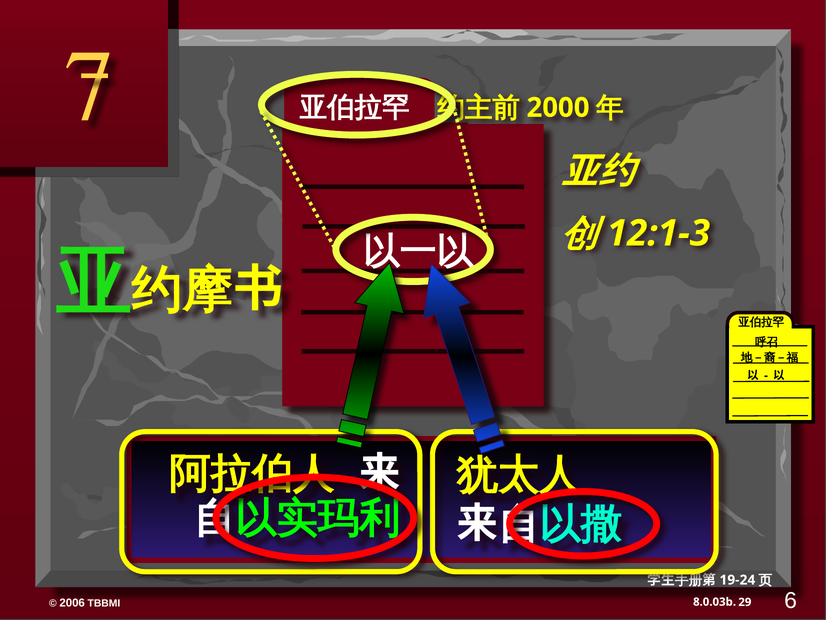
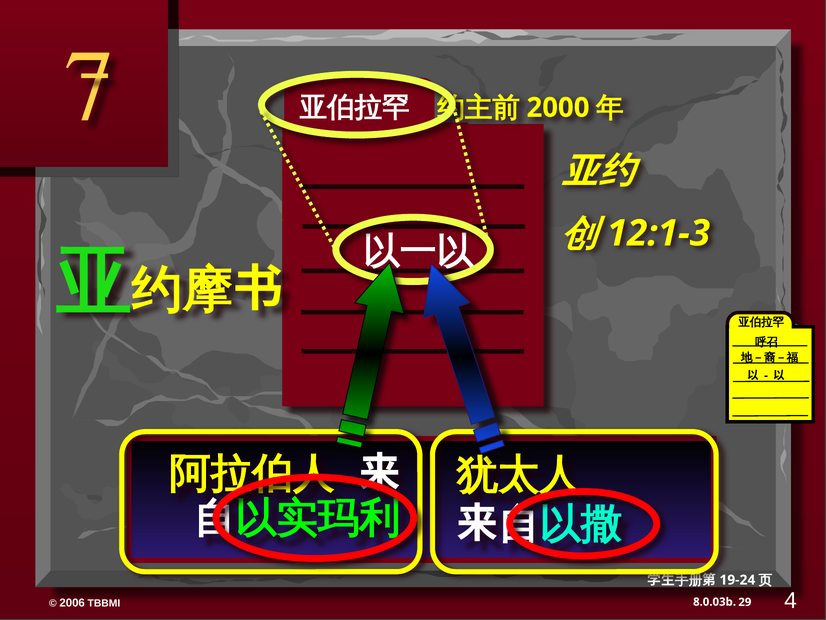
6: 6 -> 4 (791, 600)
